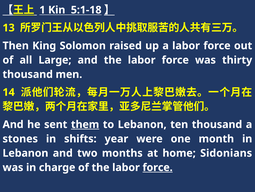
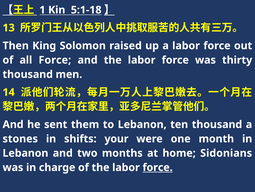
all Large: Large -> Force (55, 60)
them underline: present -> none (85, 124)
year: year -> your (117, 138)
